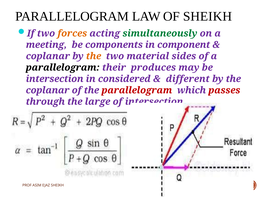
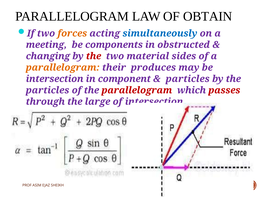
OF SHEIKH: SHEIKH -> OBTAIN (208, 16)
simultaneously colour: green -> blue (160, 33)
component: component -> obstructed (184, 45)
coplanar: coplanar -> changing (48, 56)
the colour: orange -> red (94, 56)
parallelogram colour: black -> orange (63, 68)
considered: considered -> component (124, 79)
different: different -> particles (188, 79)
coplanar: coplanar -> particles (48, 90)
